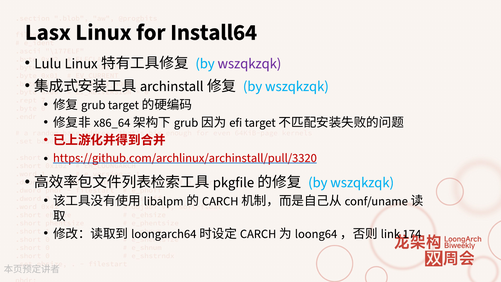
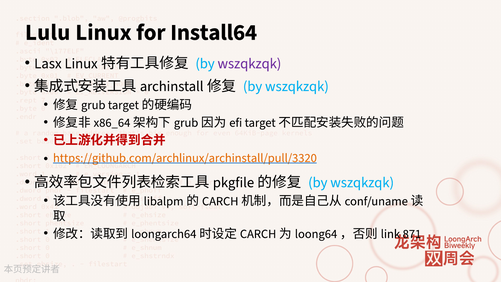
Lasx: Lasx -> Lulu (48, 32)
Lulu: Lulu -> Lasx (48, 63)
https://github.com/archlinux/archinstall/pull/3320 colour: red -> orange (185, 158)
174: 174 -> 871 (412, 234)
